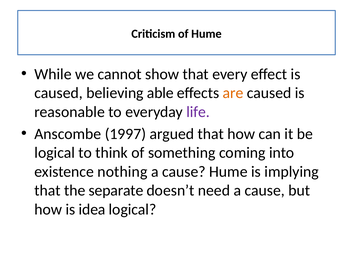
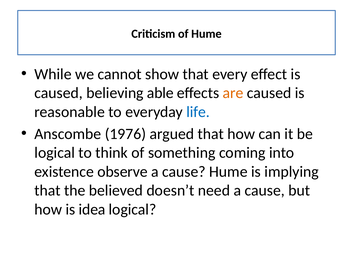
life colour: purple -> blue (198, 112)
1997: 1997 -> 1976 (125, 134)
nothing: nothing -> observe (123, 171)
separate: separate -> believed (116, 190)
